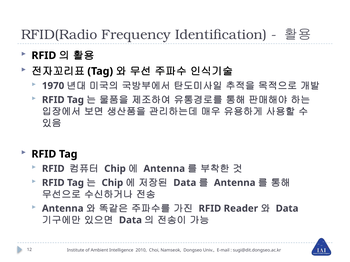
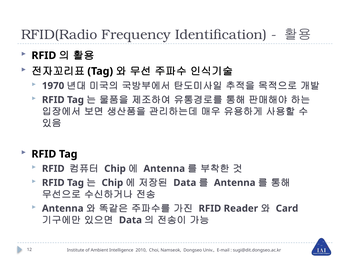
Data: Data -> Card (287, 209)
